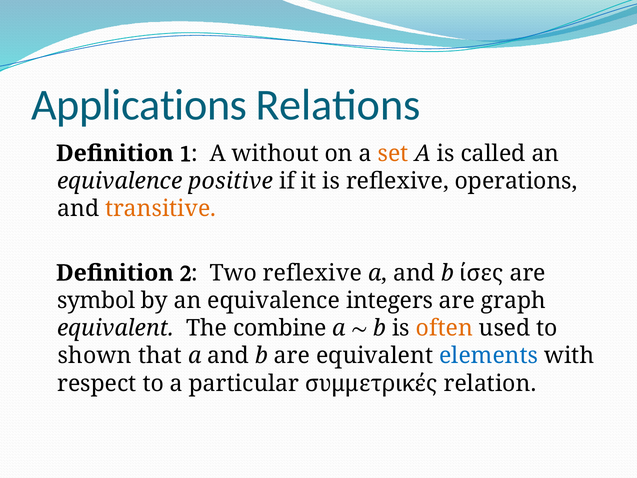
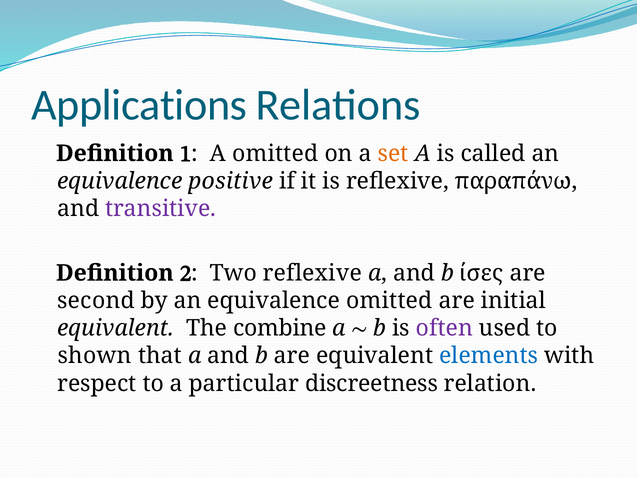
A without: without -> omitted (275, 153)
operations: operations -> παραπάνω (516, 181)
transitive colour: orange -> purple (161, 209)
symbol: symbol -> second (96, 300)
equivalence integers: integers -> omitted (389, 300)
graph: graph -> initial (513, 300)
often colour: orange -> purple (444, 328)
συμμετρικές: συμμετρικές -> discreetness (372, 383)
